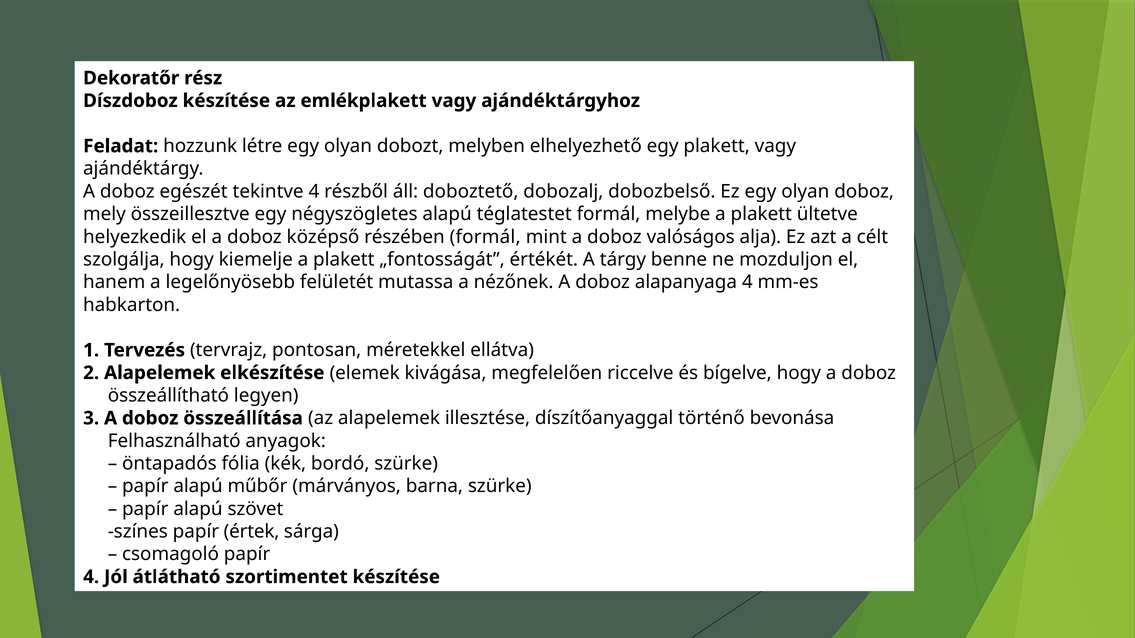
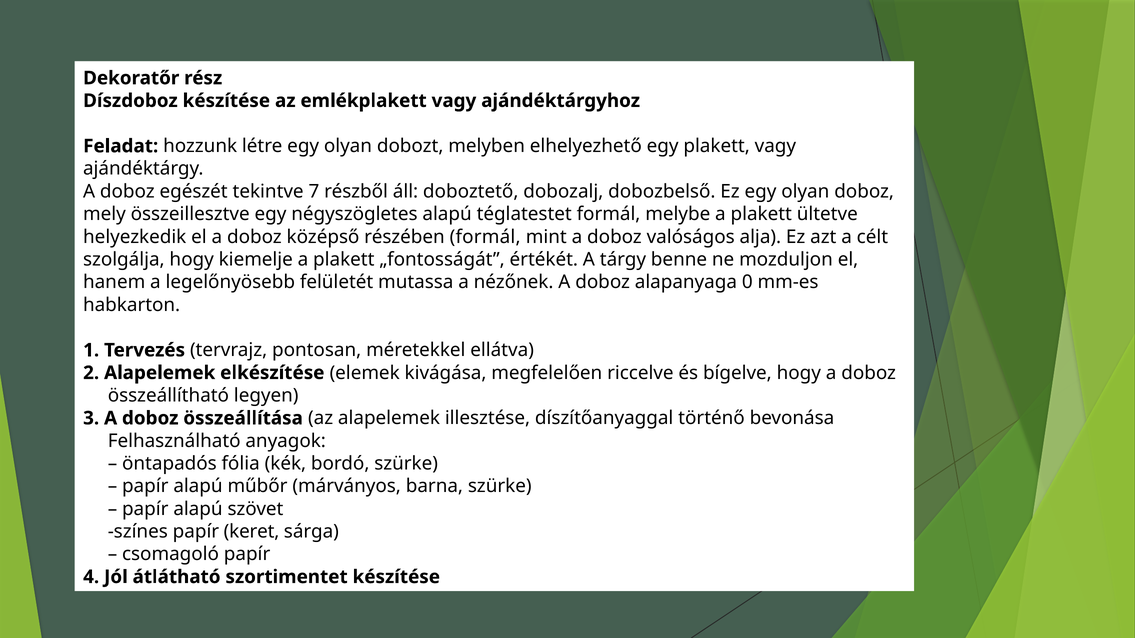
tekintve 4: 4 -> 7 (314, 192)
alapanyaga 4: 4 -> 0 (747, 282)
értek: értek -> keret (252, 532)
